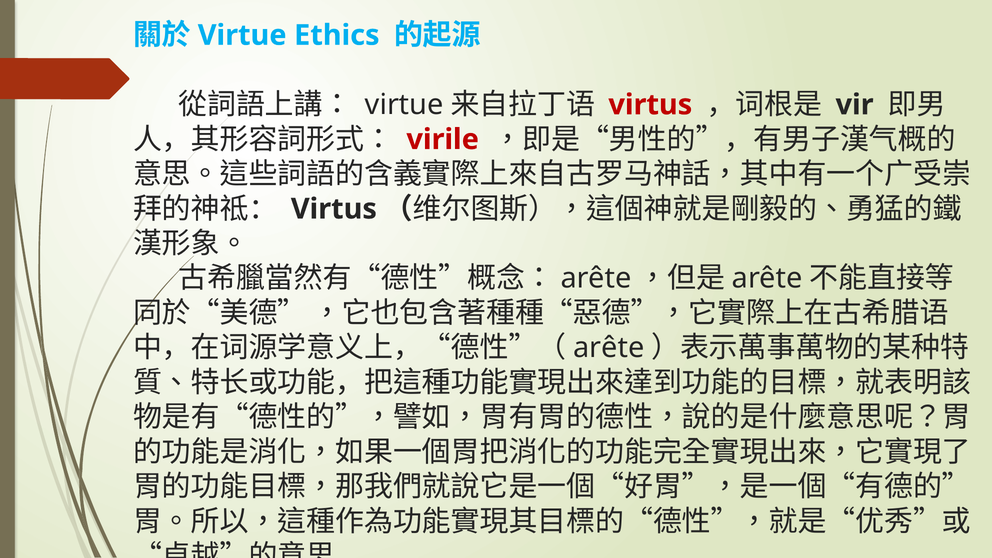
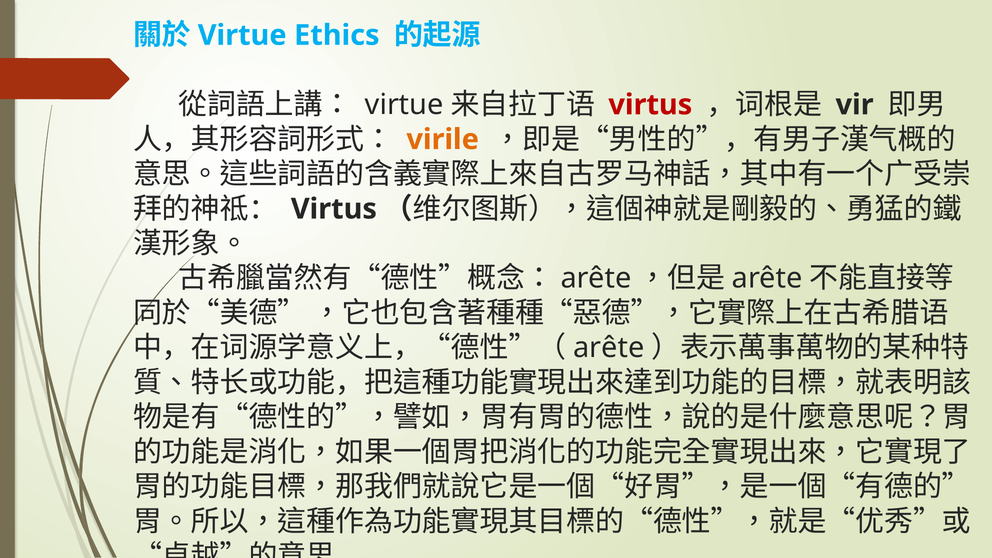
virile colour: red -> orange (443, 139)
